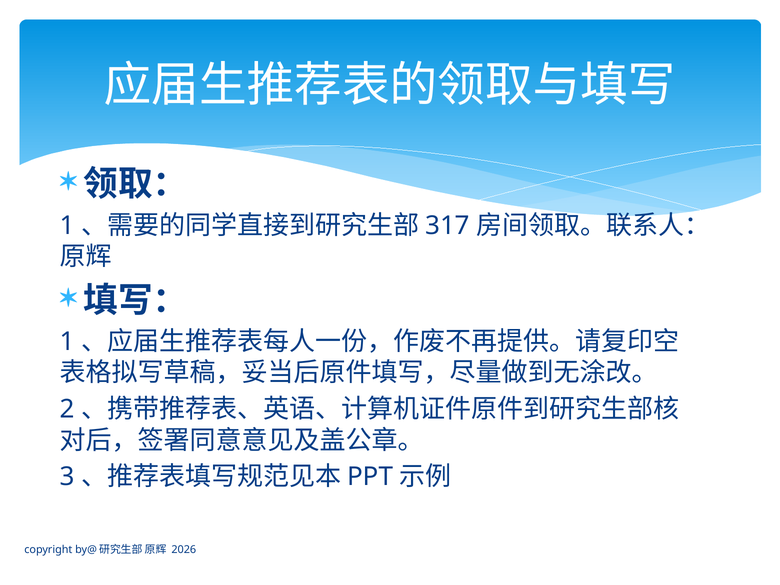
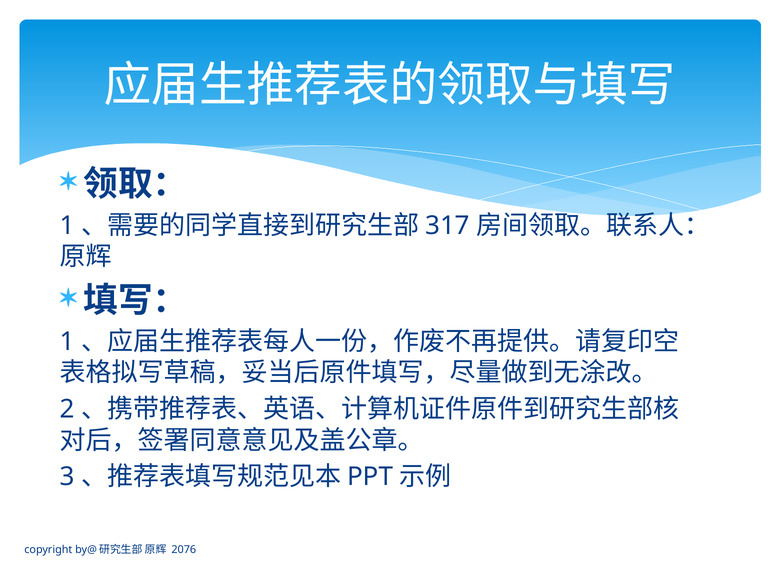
2026: 2026 -> 2076 (184, 549)
